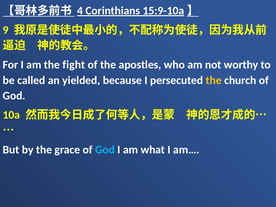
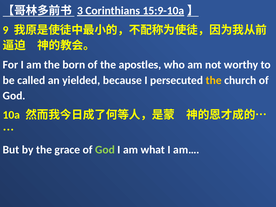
4: 4 -> 3 (80, 11)
fight: fight -> born (74, 65)
God colour: light blue -> light green (105, 150)
